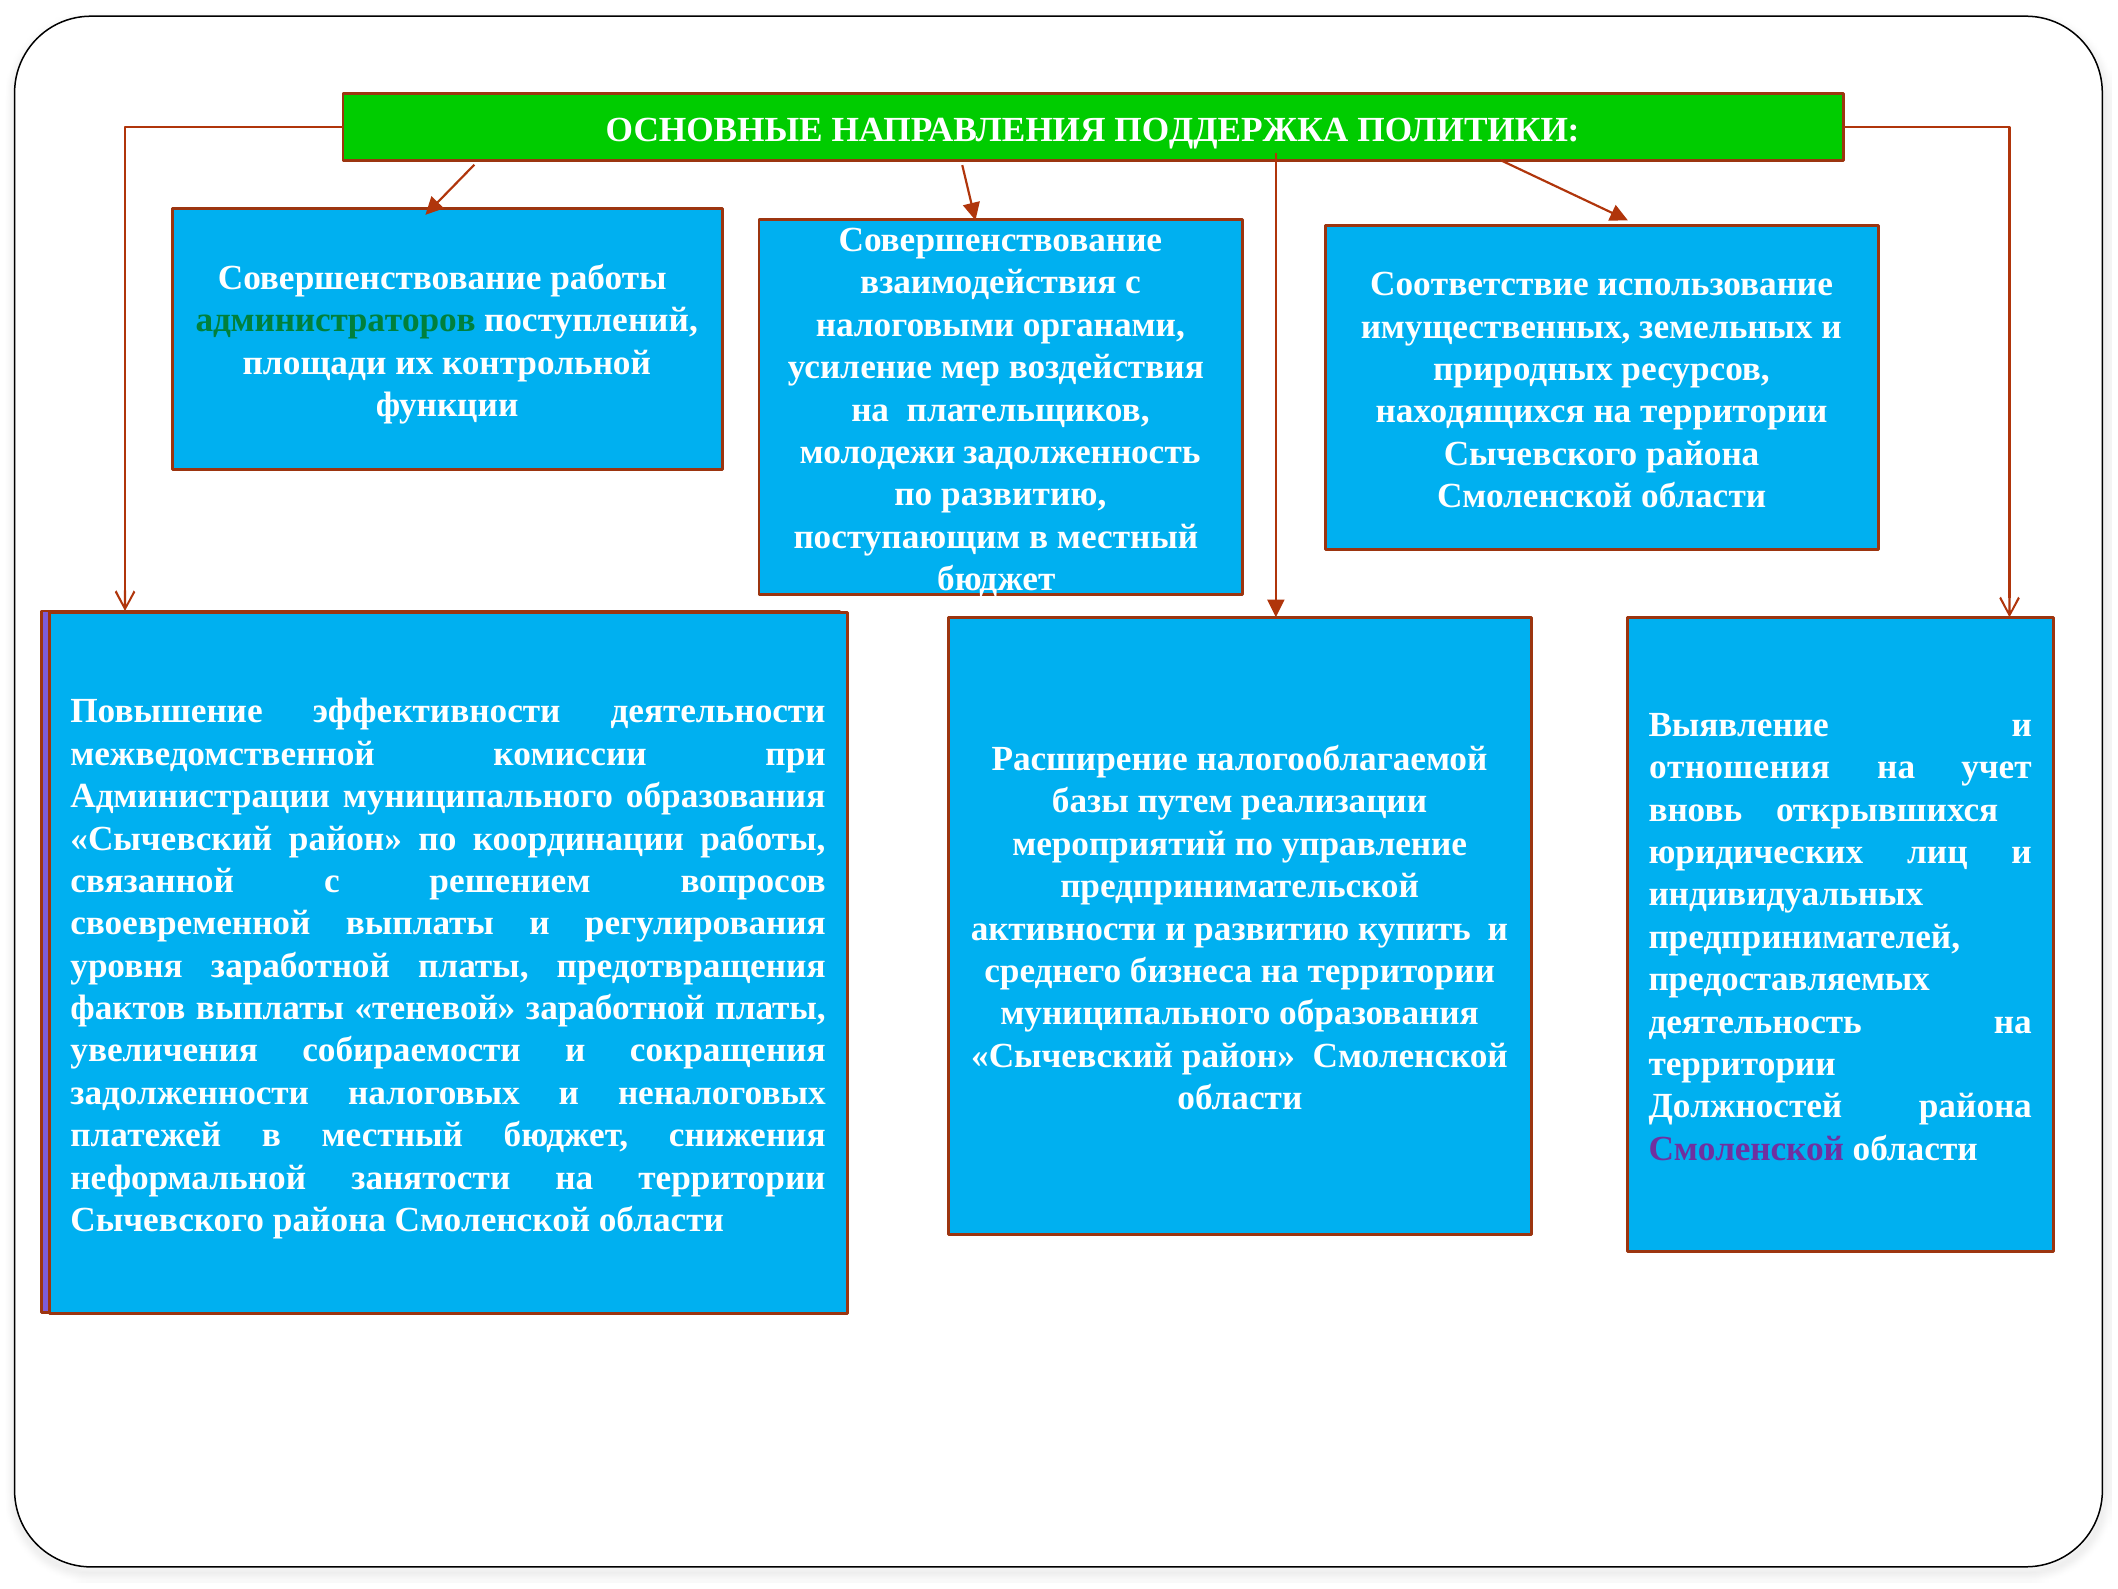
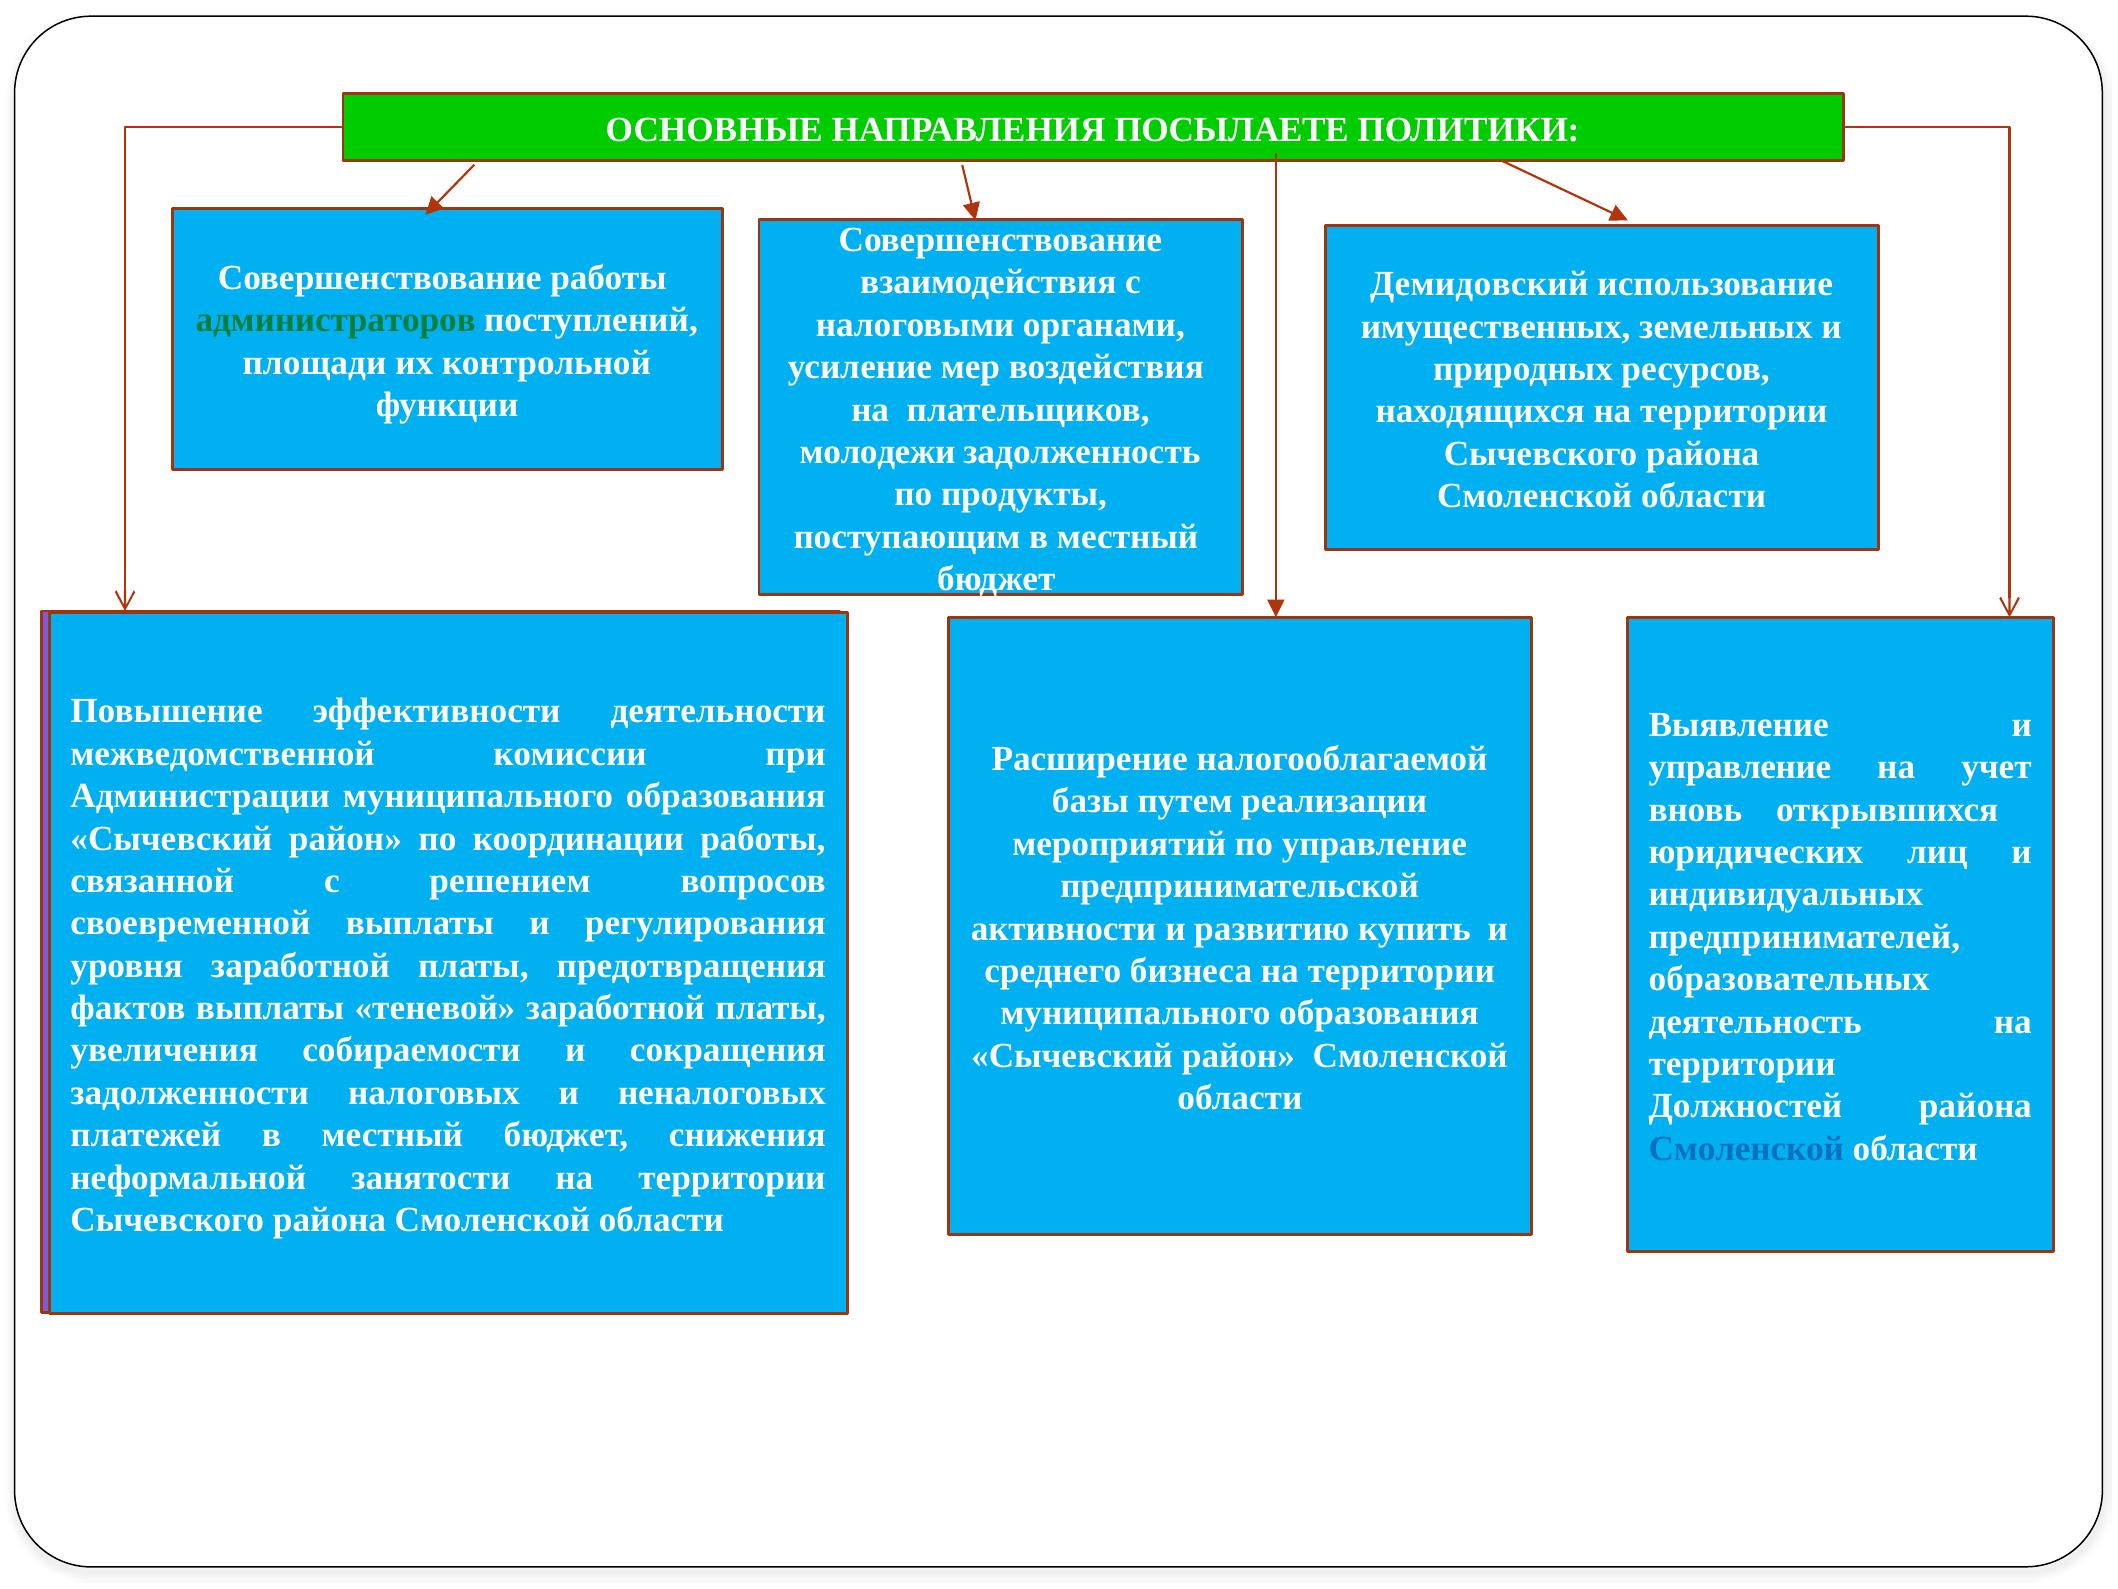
ПОДДЕРЖКА: ПОДДЕРЖКА -> ПОСЫЛАЕТЕ (1232, 130)
Соответствие: Соответствие -> Демидовский (1479, 284)
по развитию: развитию -> продукты (1024, 494)
отношения: отношения -> управление (1740, 767)
предоставляемых: предоставляемых -> образовательных (1789, 979)
Смоленской colour: purple -> blue (1746, 1148)
